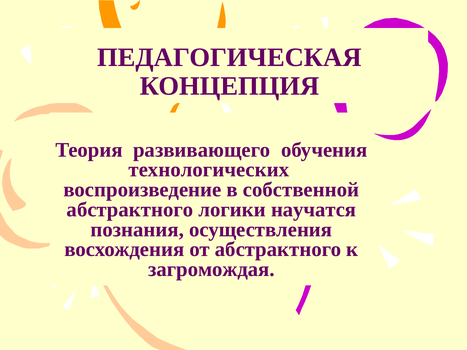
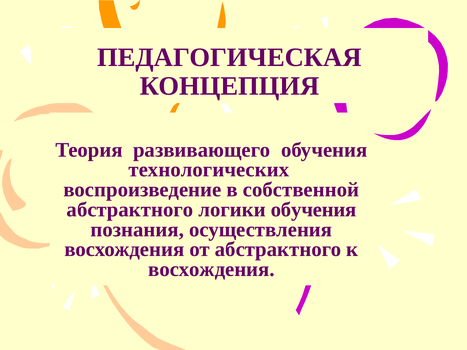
логики научатся: научатся -> обучения (314, 210)
загромождая: загромождая -> восхождения (211, 270)
